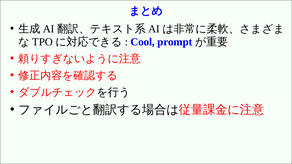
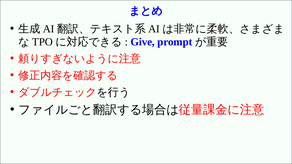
Cool: Cool -> Give (143, 42)
